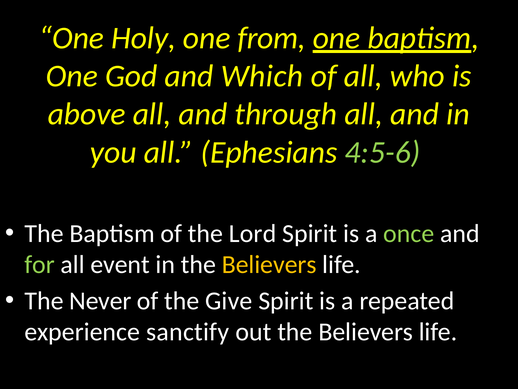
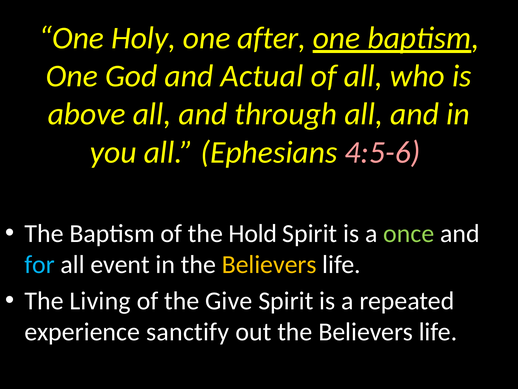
from: from -> after (272, 38)
Which: Which -> Actual (262, 76)
4:5-6 colour: light green -> pink (383, 152)
Lord: Lord -> Hold (253, 233)
for colour: light green -> light blue (40, 264)
Never: Never -> Living (100, 301)
